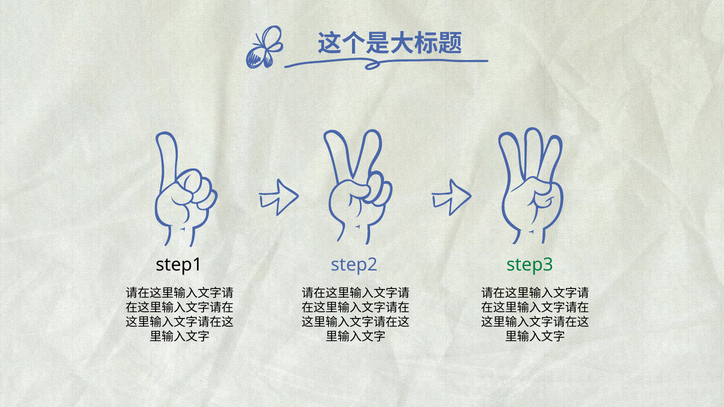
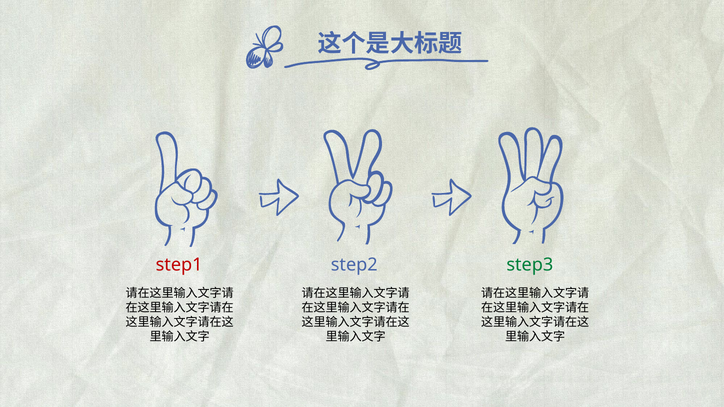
step1 colour: black -> red (179, 265)
